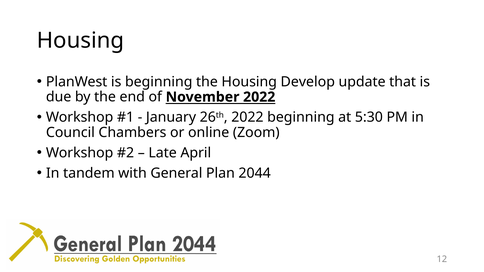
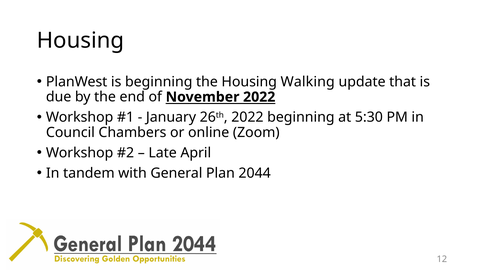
Develop: Develop -> Walking (308, 82)
